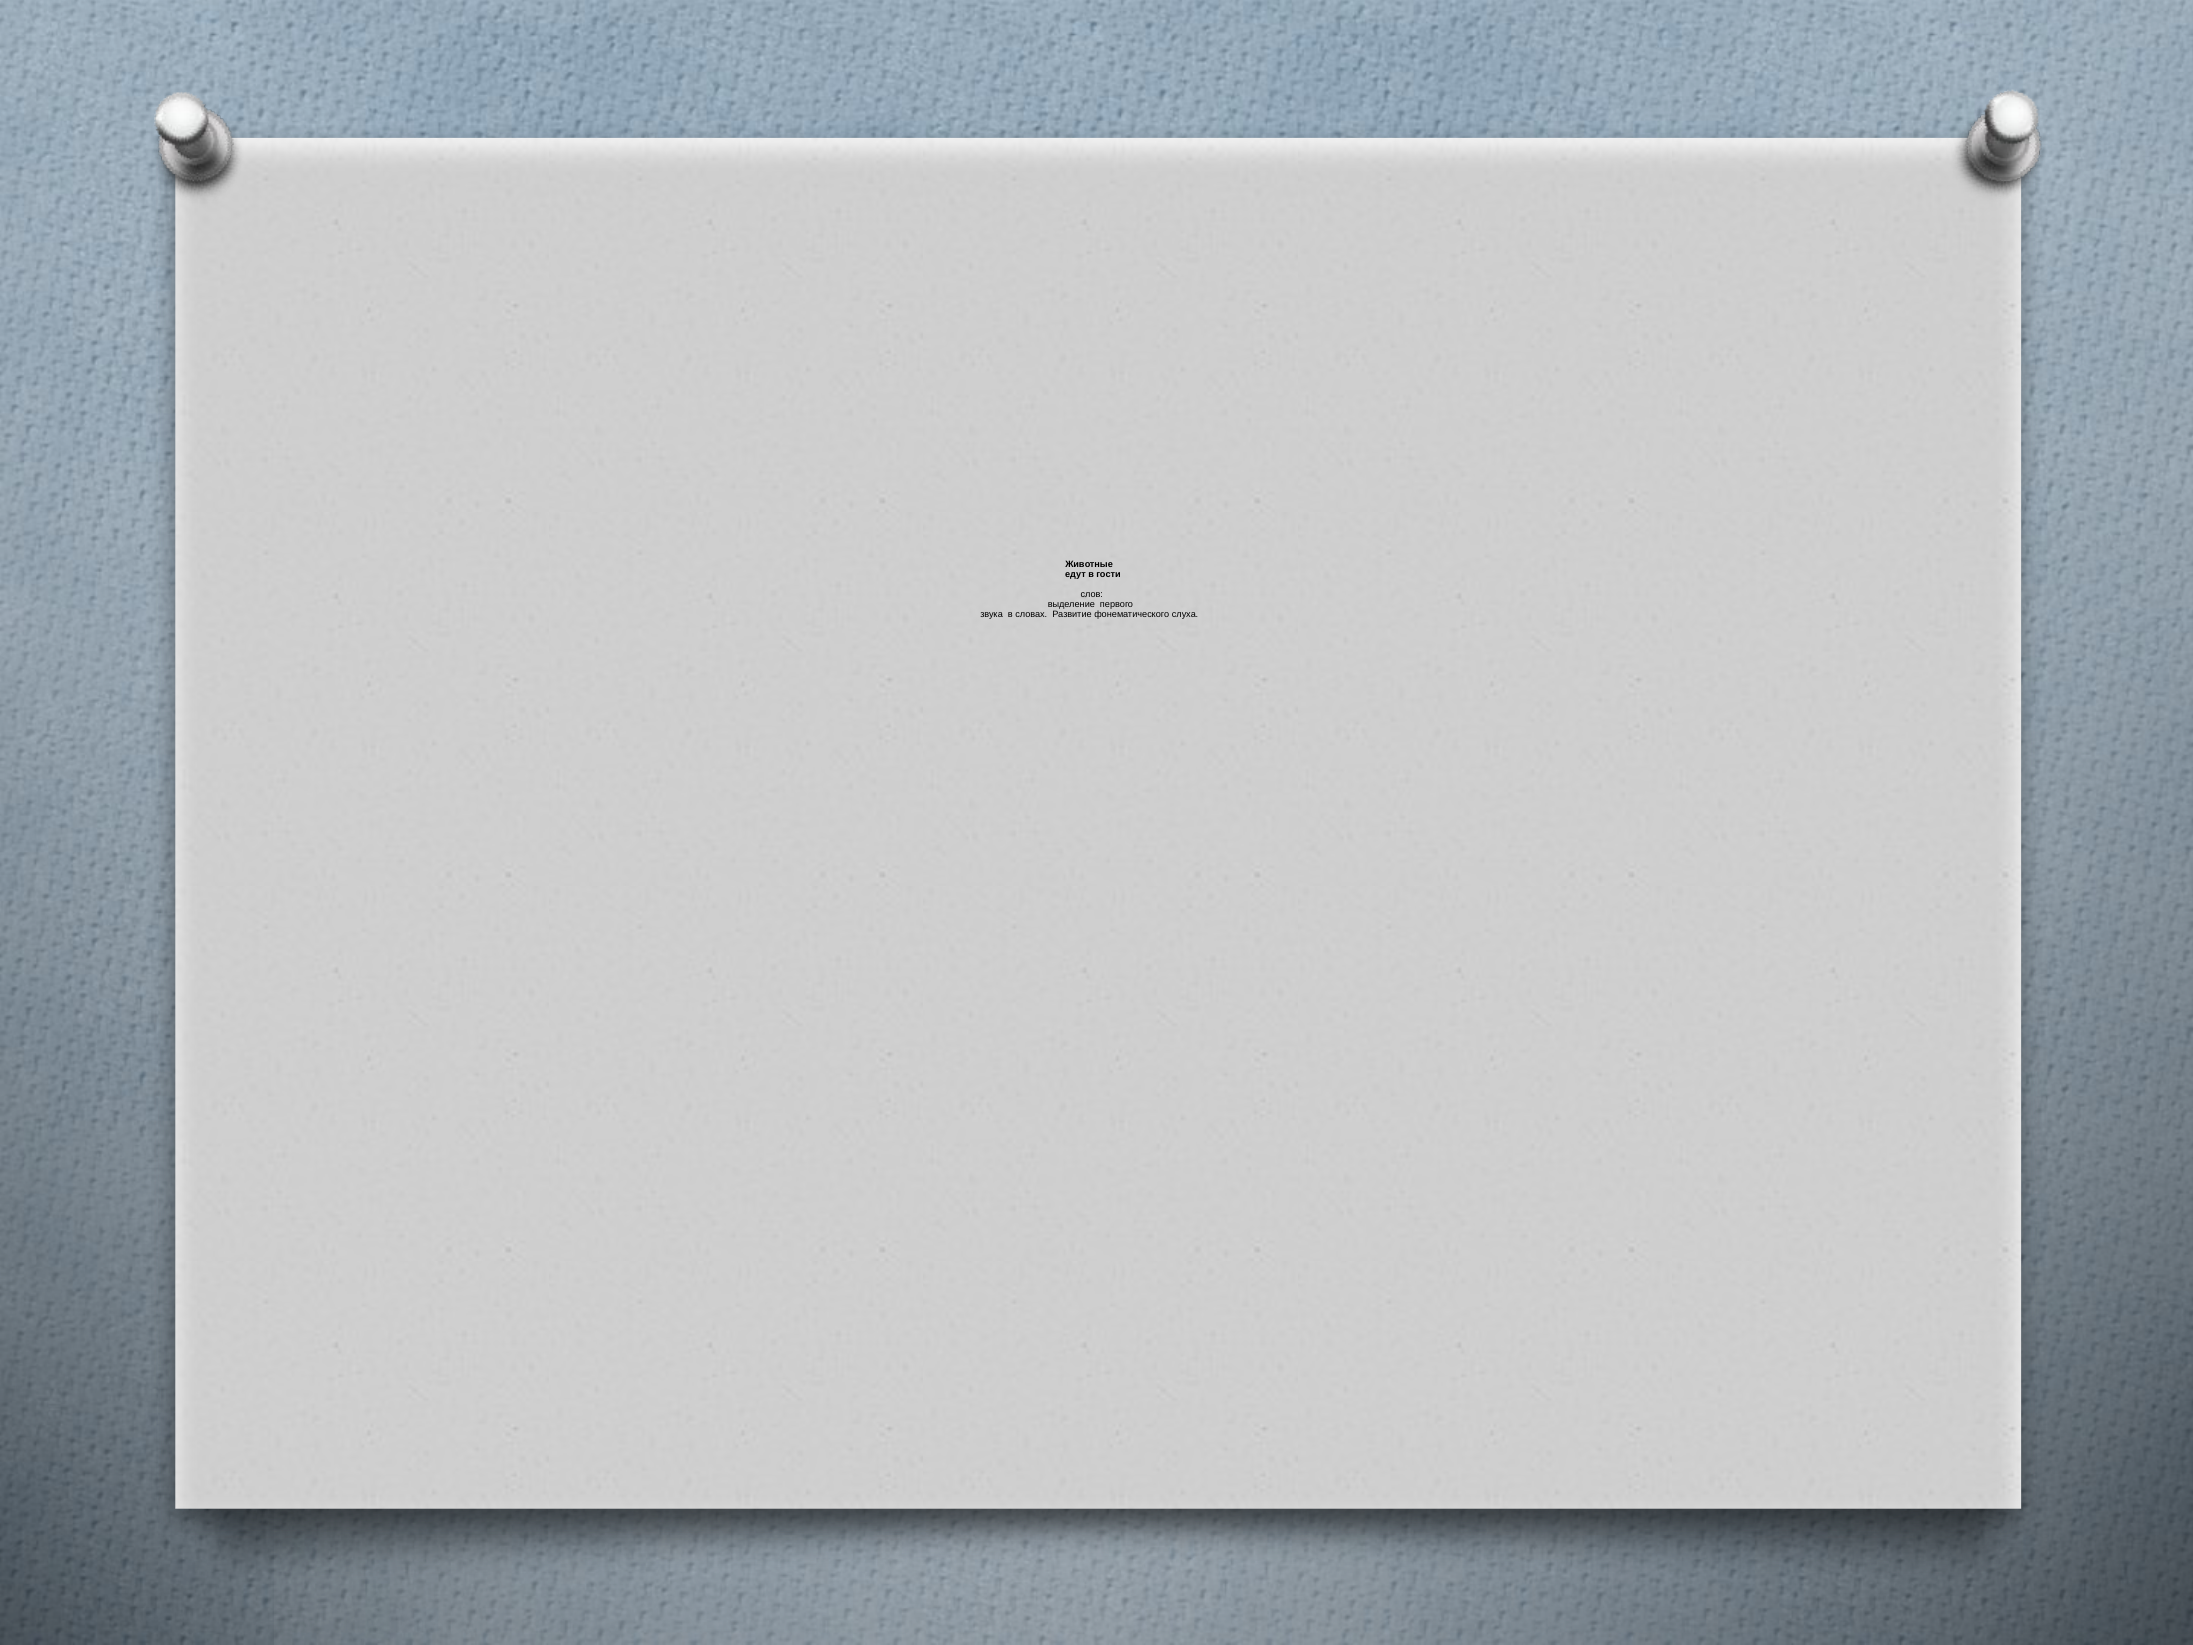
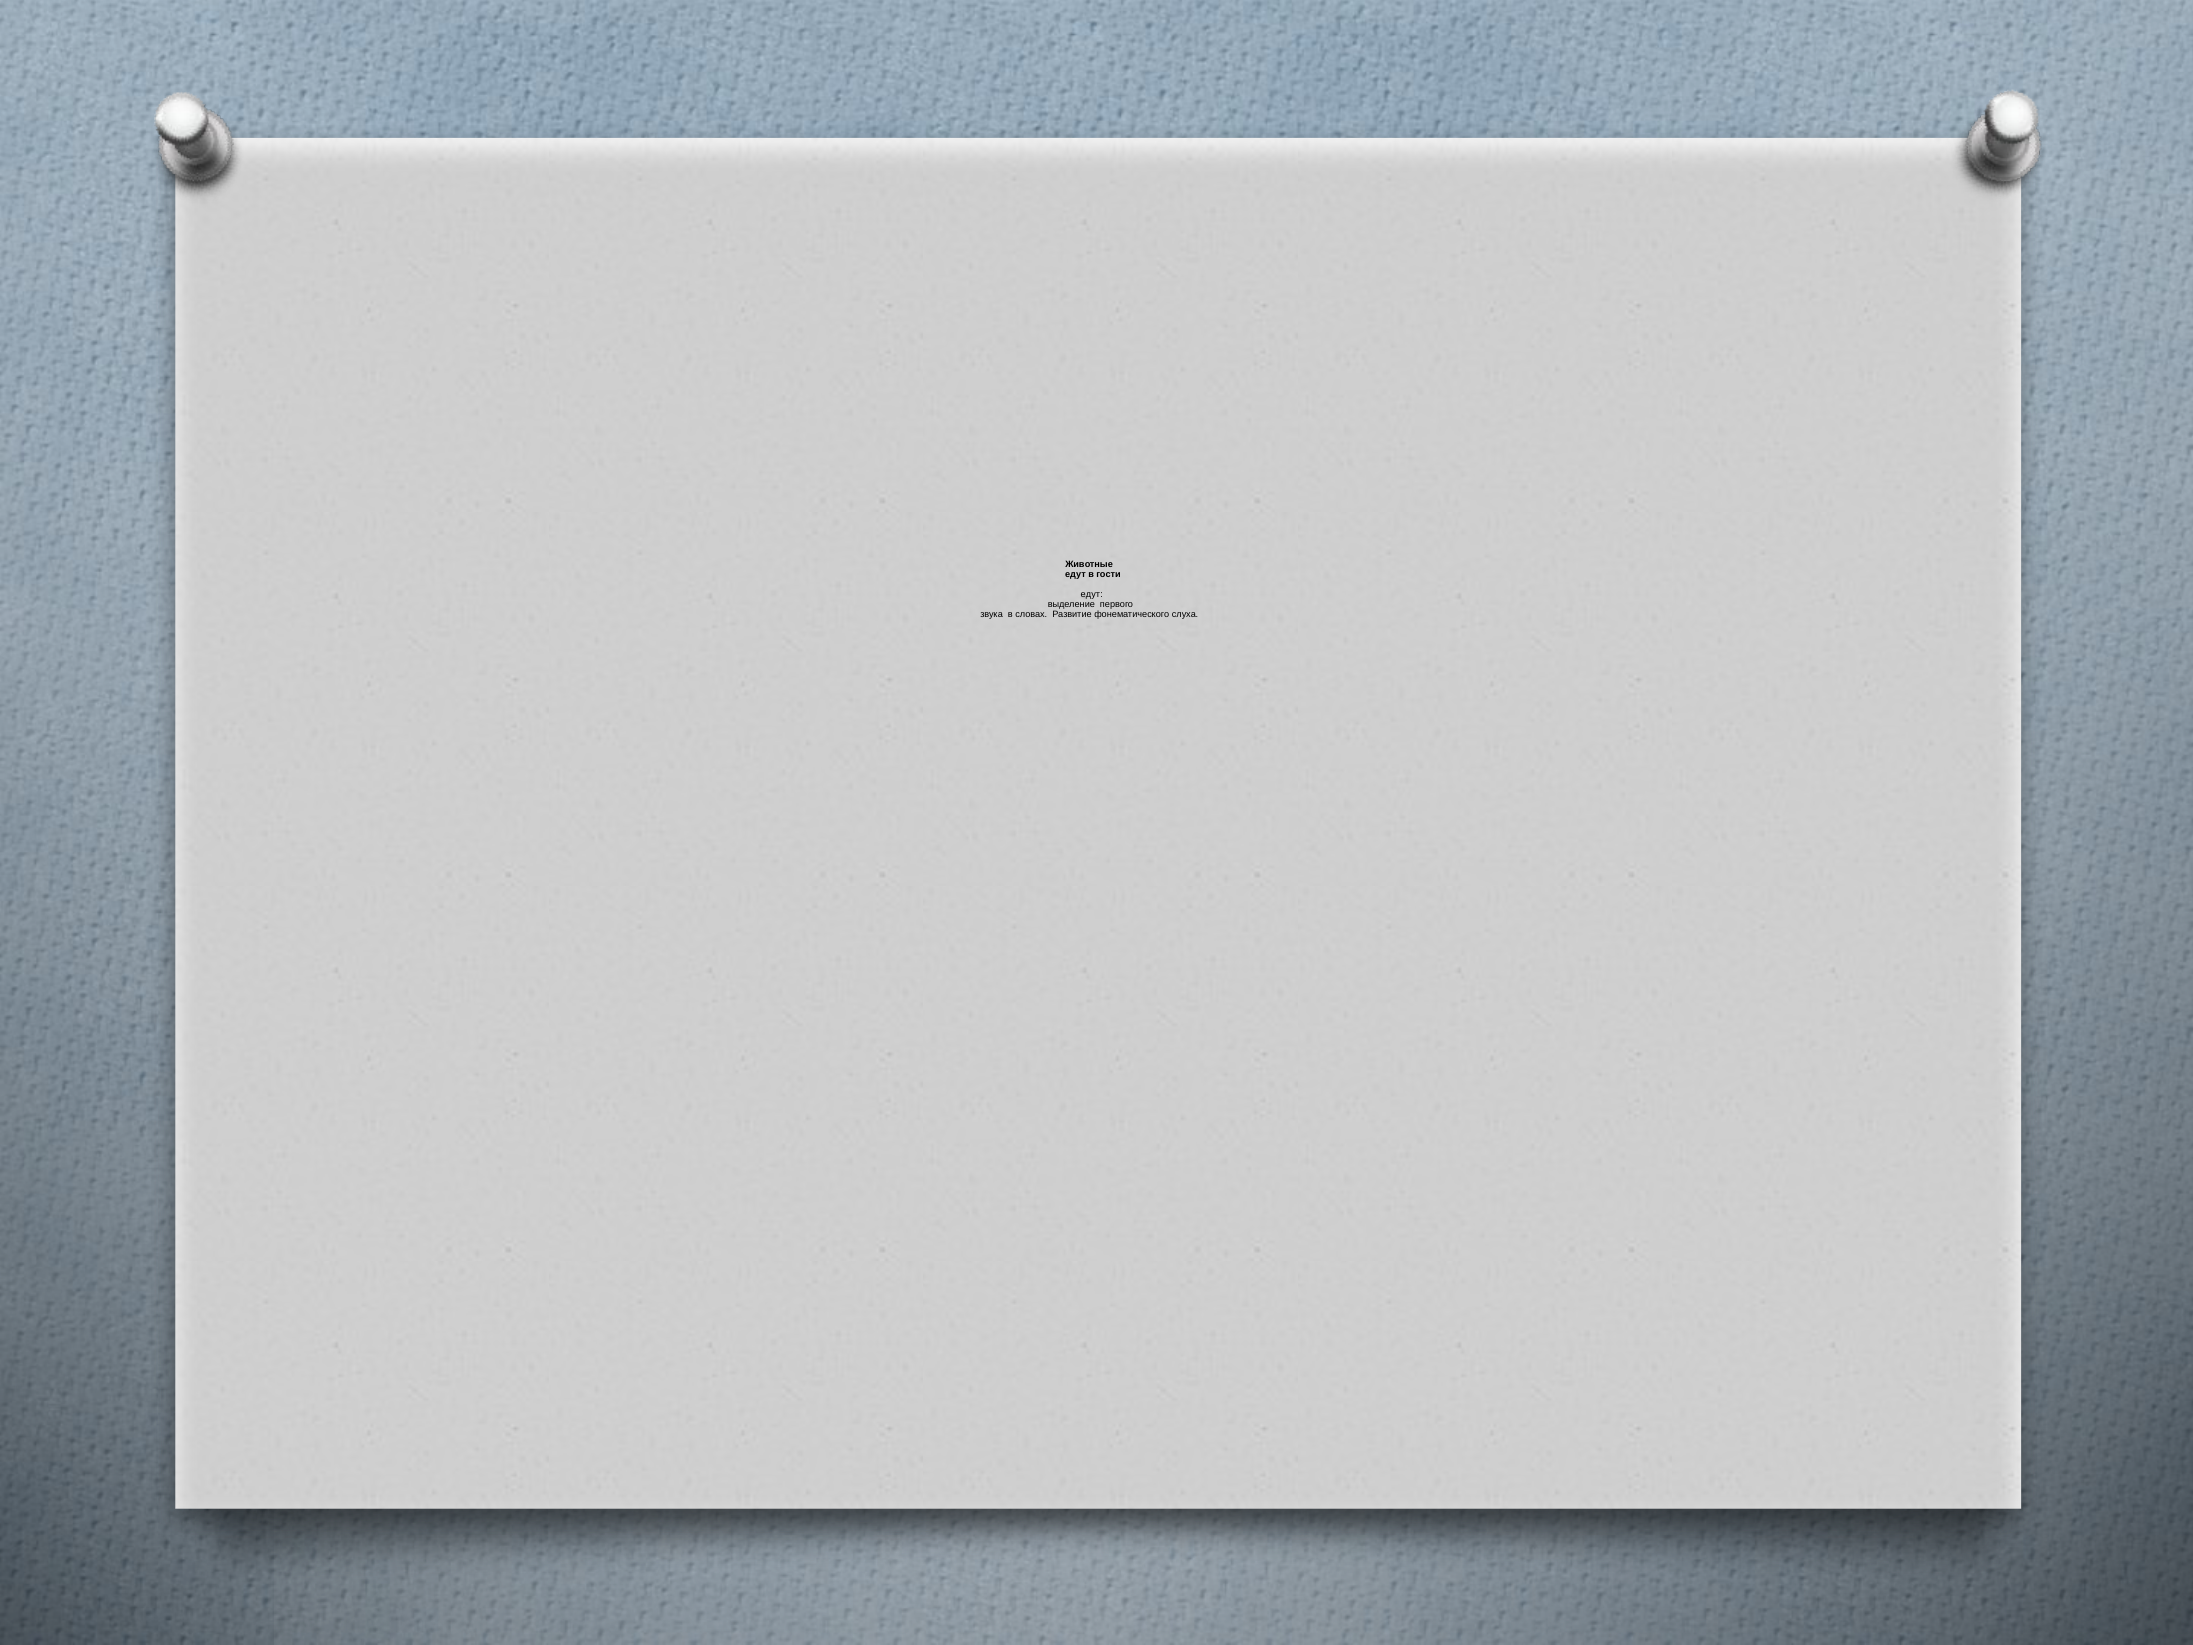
слов: слов -> едут (1092, 594)
